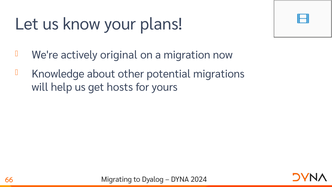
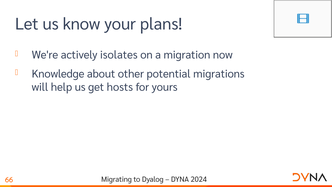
original: original -> isolates (119, 55)
